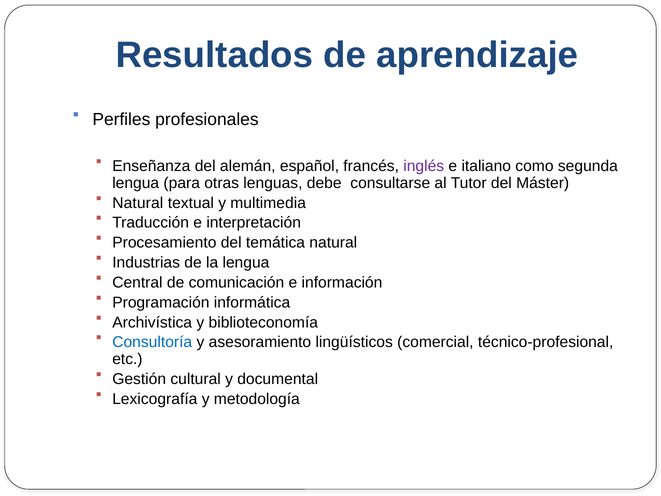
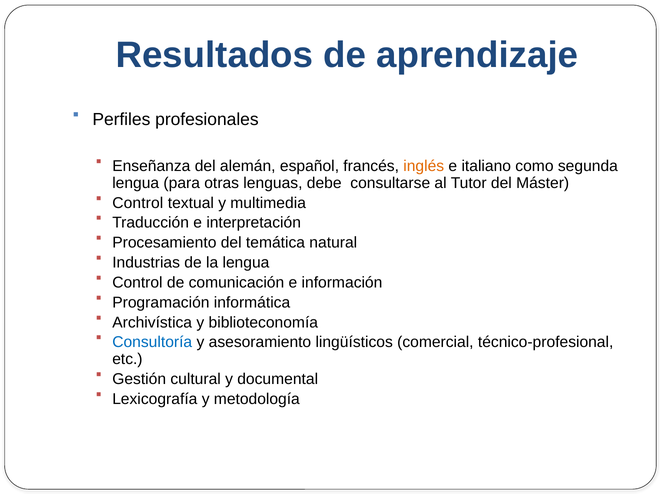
inglés colour: purple -> orange (424, 166)
Natural: Natural -> Control (138, 203)
Central: Central -> Control (137, 282)
